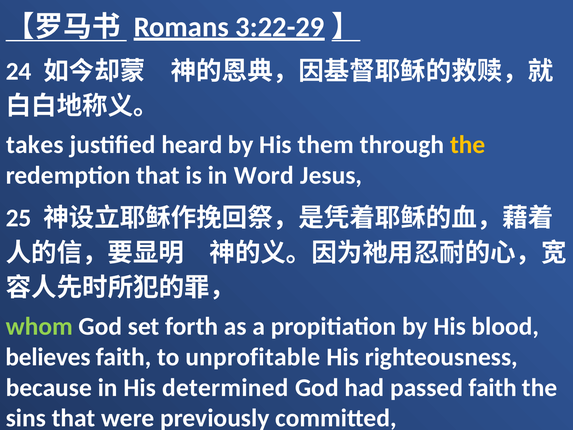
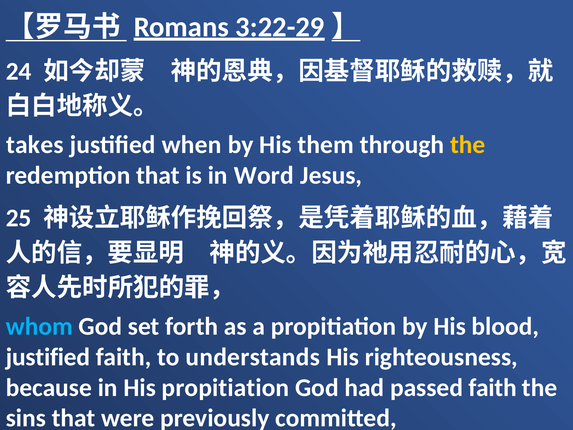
heard: heard -> when (192, 145)
whom colour: light green -> light blue (39, 326)
believes: believes -> justified (48, 357)
unprofitable: unprofitable -> understands (253, 357)
His determined: determined -> propitiation (225, 387)
